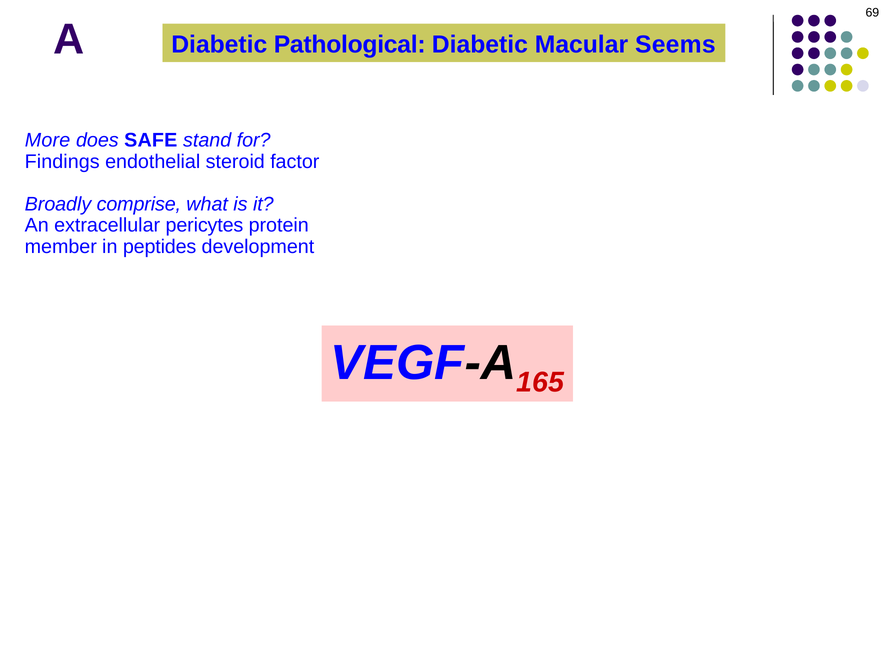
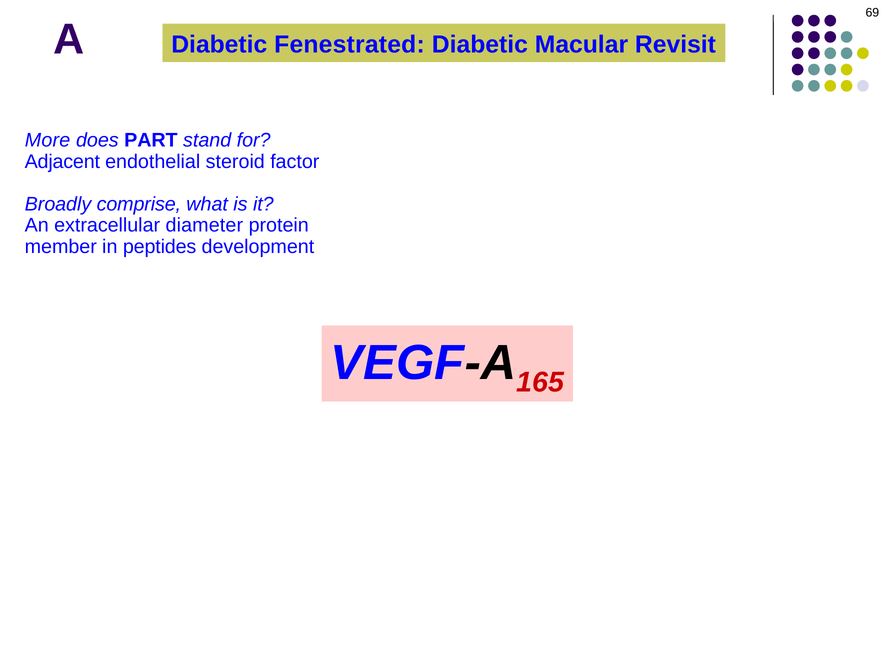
Pathological: Pathological -> Fenestrated (349, 45)
Seems: Seems -> Revisit (675, 45)
SAFE: SAFE -> PART (151, 140)
Findings: Findings -> Adjacent (62, 162)
pericytes: pericytes -> diameter (204, 225)
